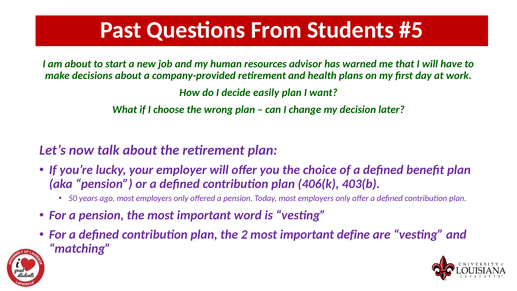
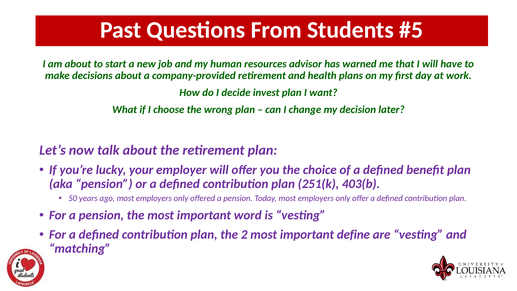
easily: easily -> invest (266, 93)
406(k: 406(k -> 251(k (318, 184)
